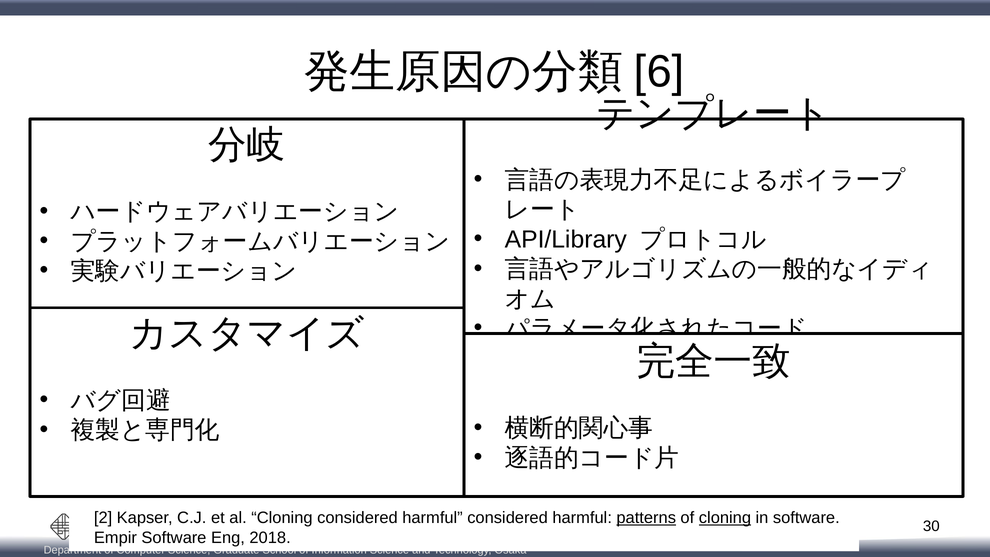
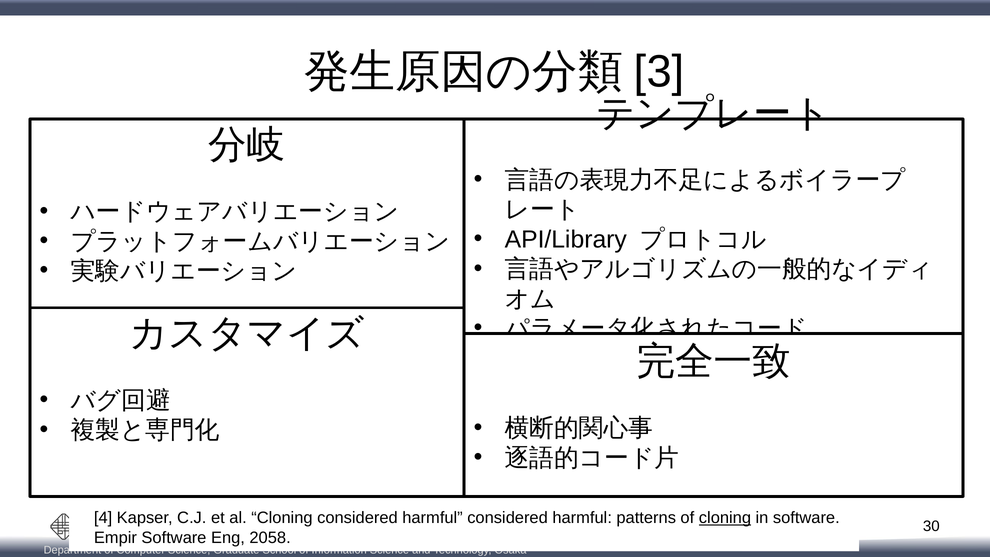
6: 6 -> 3 (659, 72)
2: 2 -> 4 (103, 518)
patterns underline: present -> none (646, 518)
2018: 2018 -> 2058 (270, 538)
